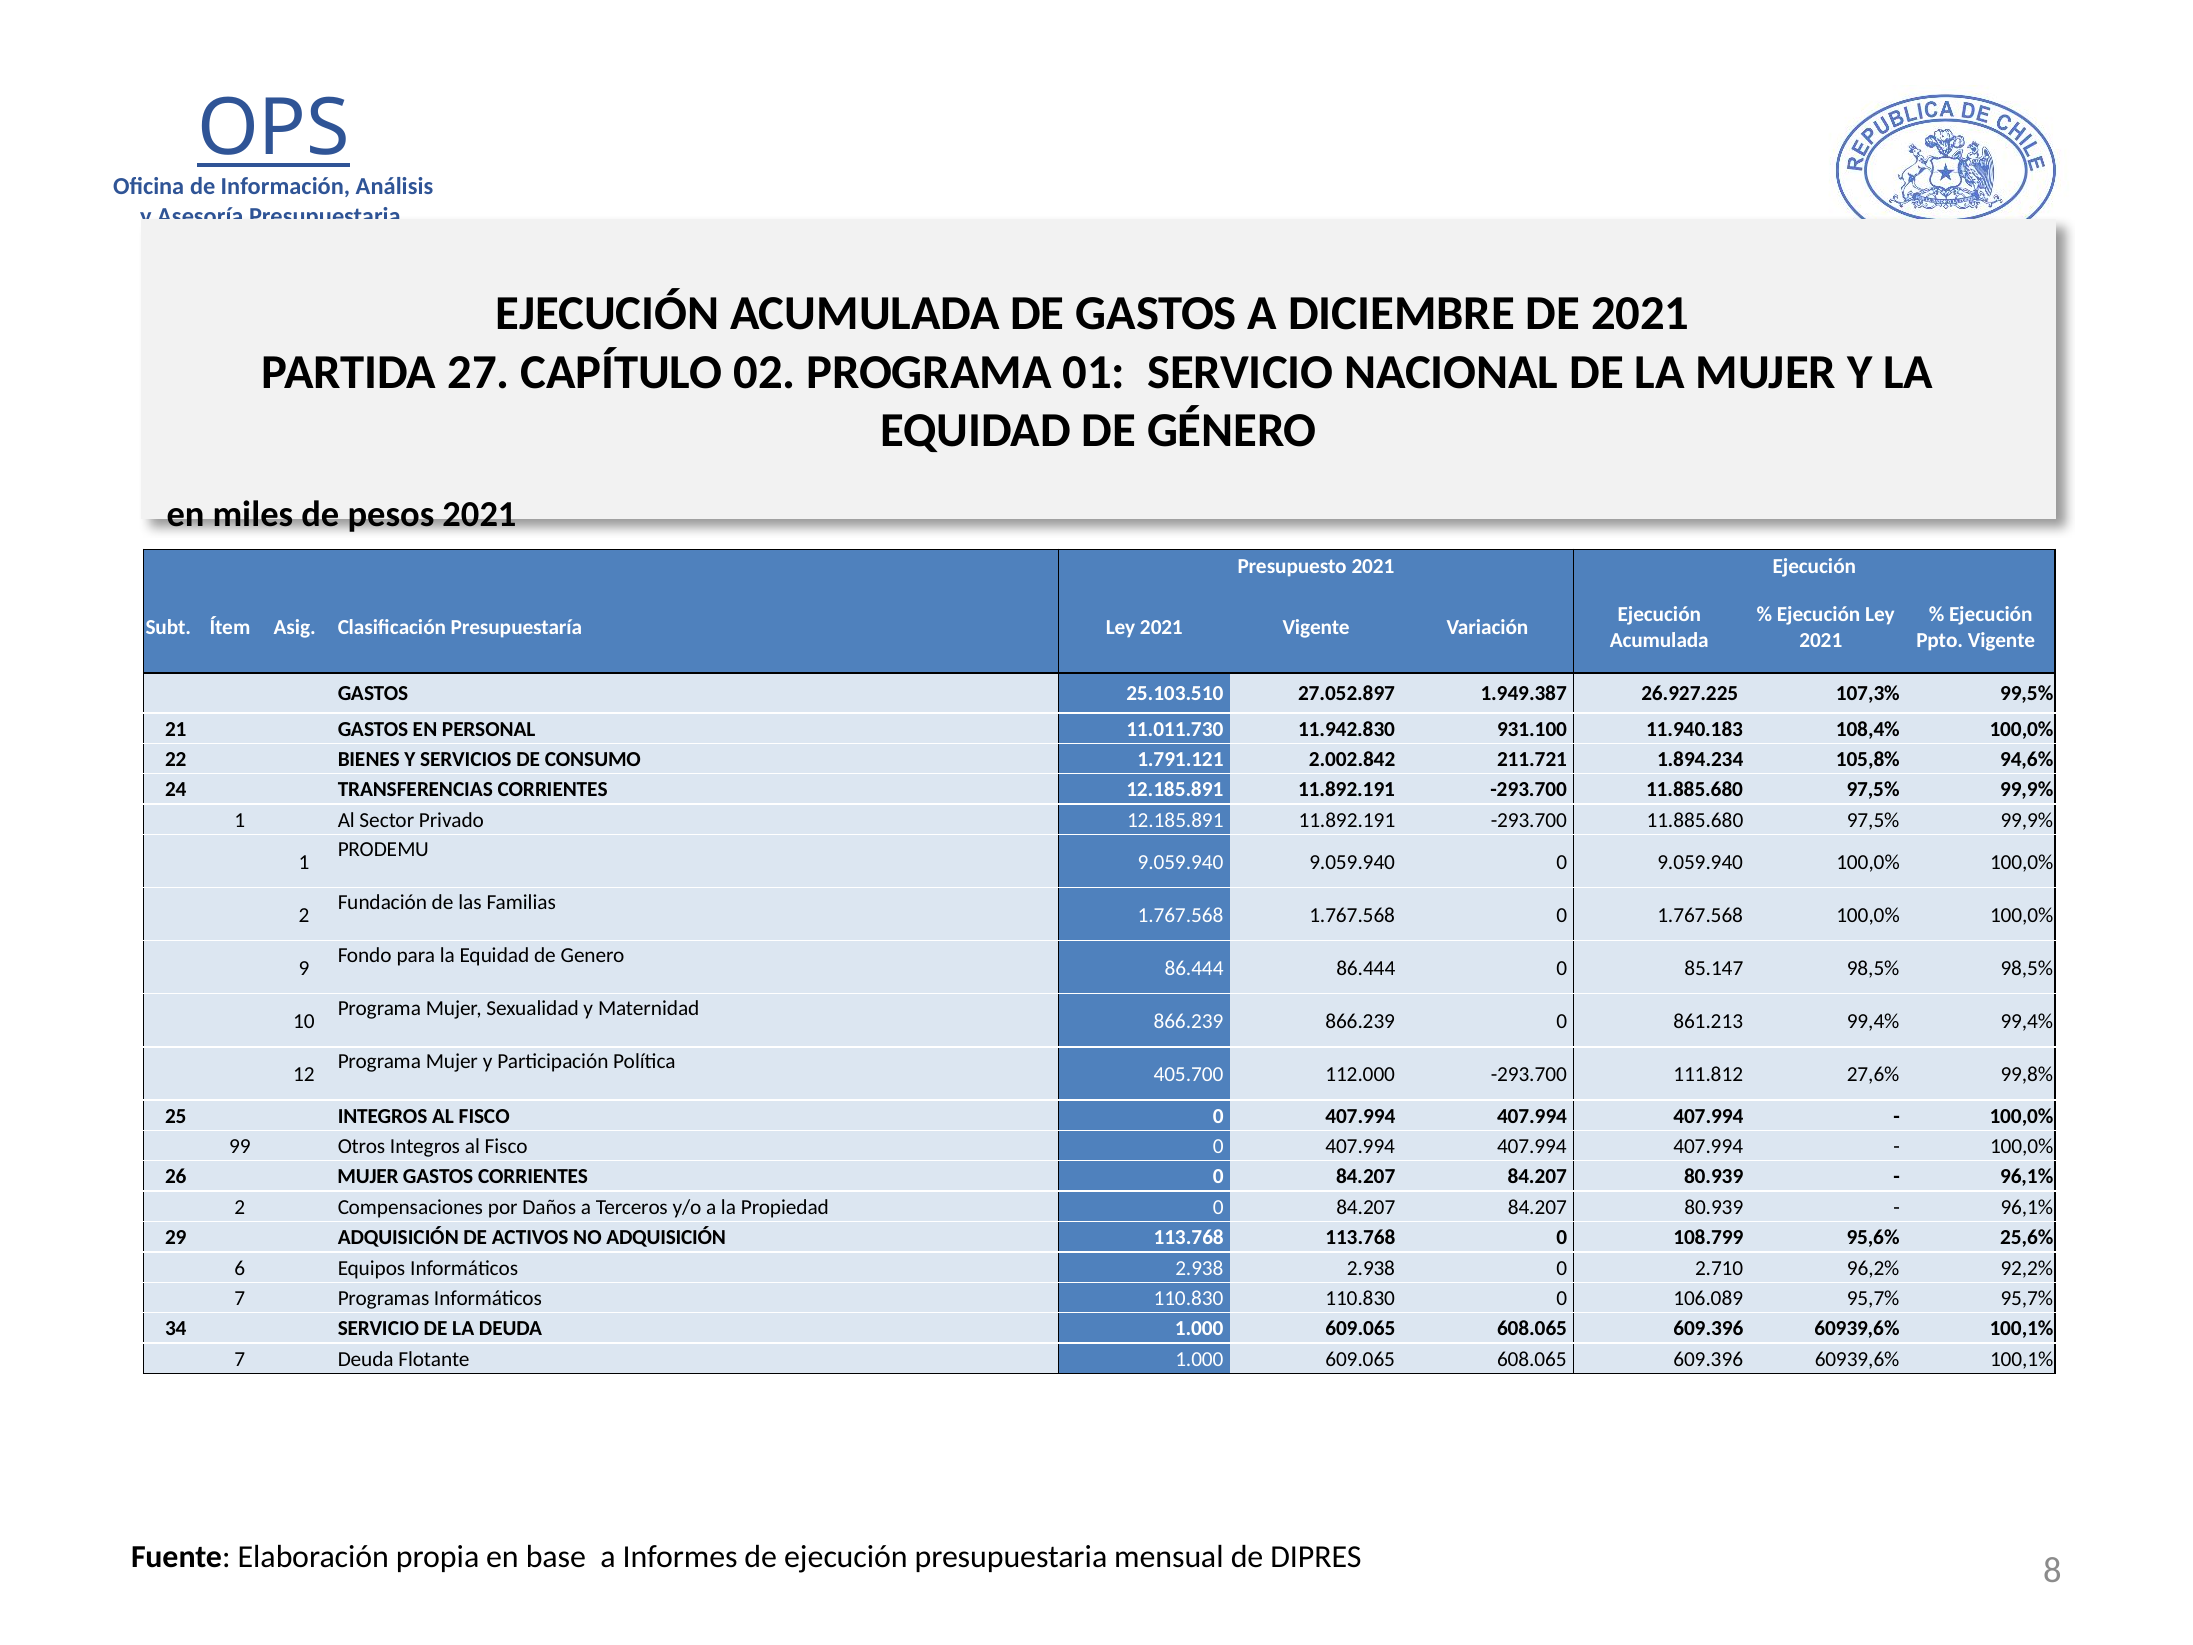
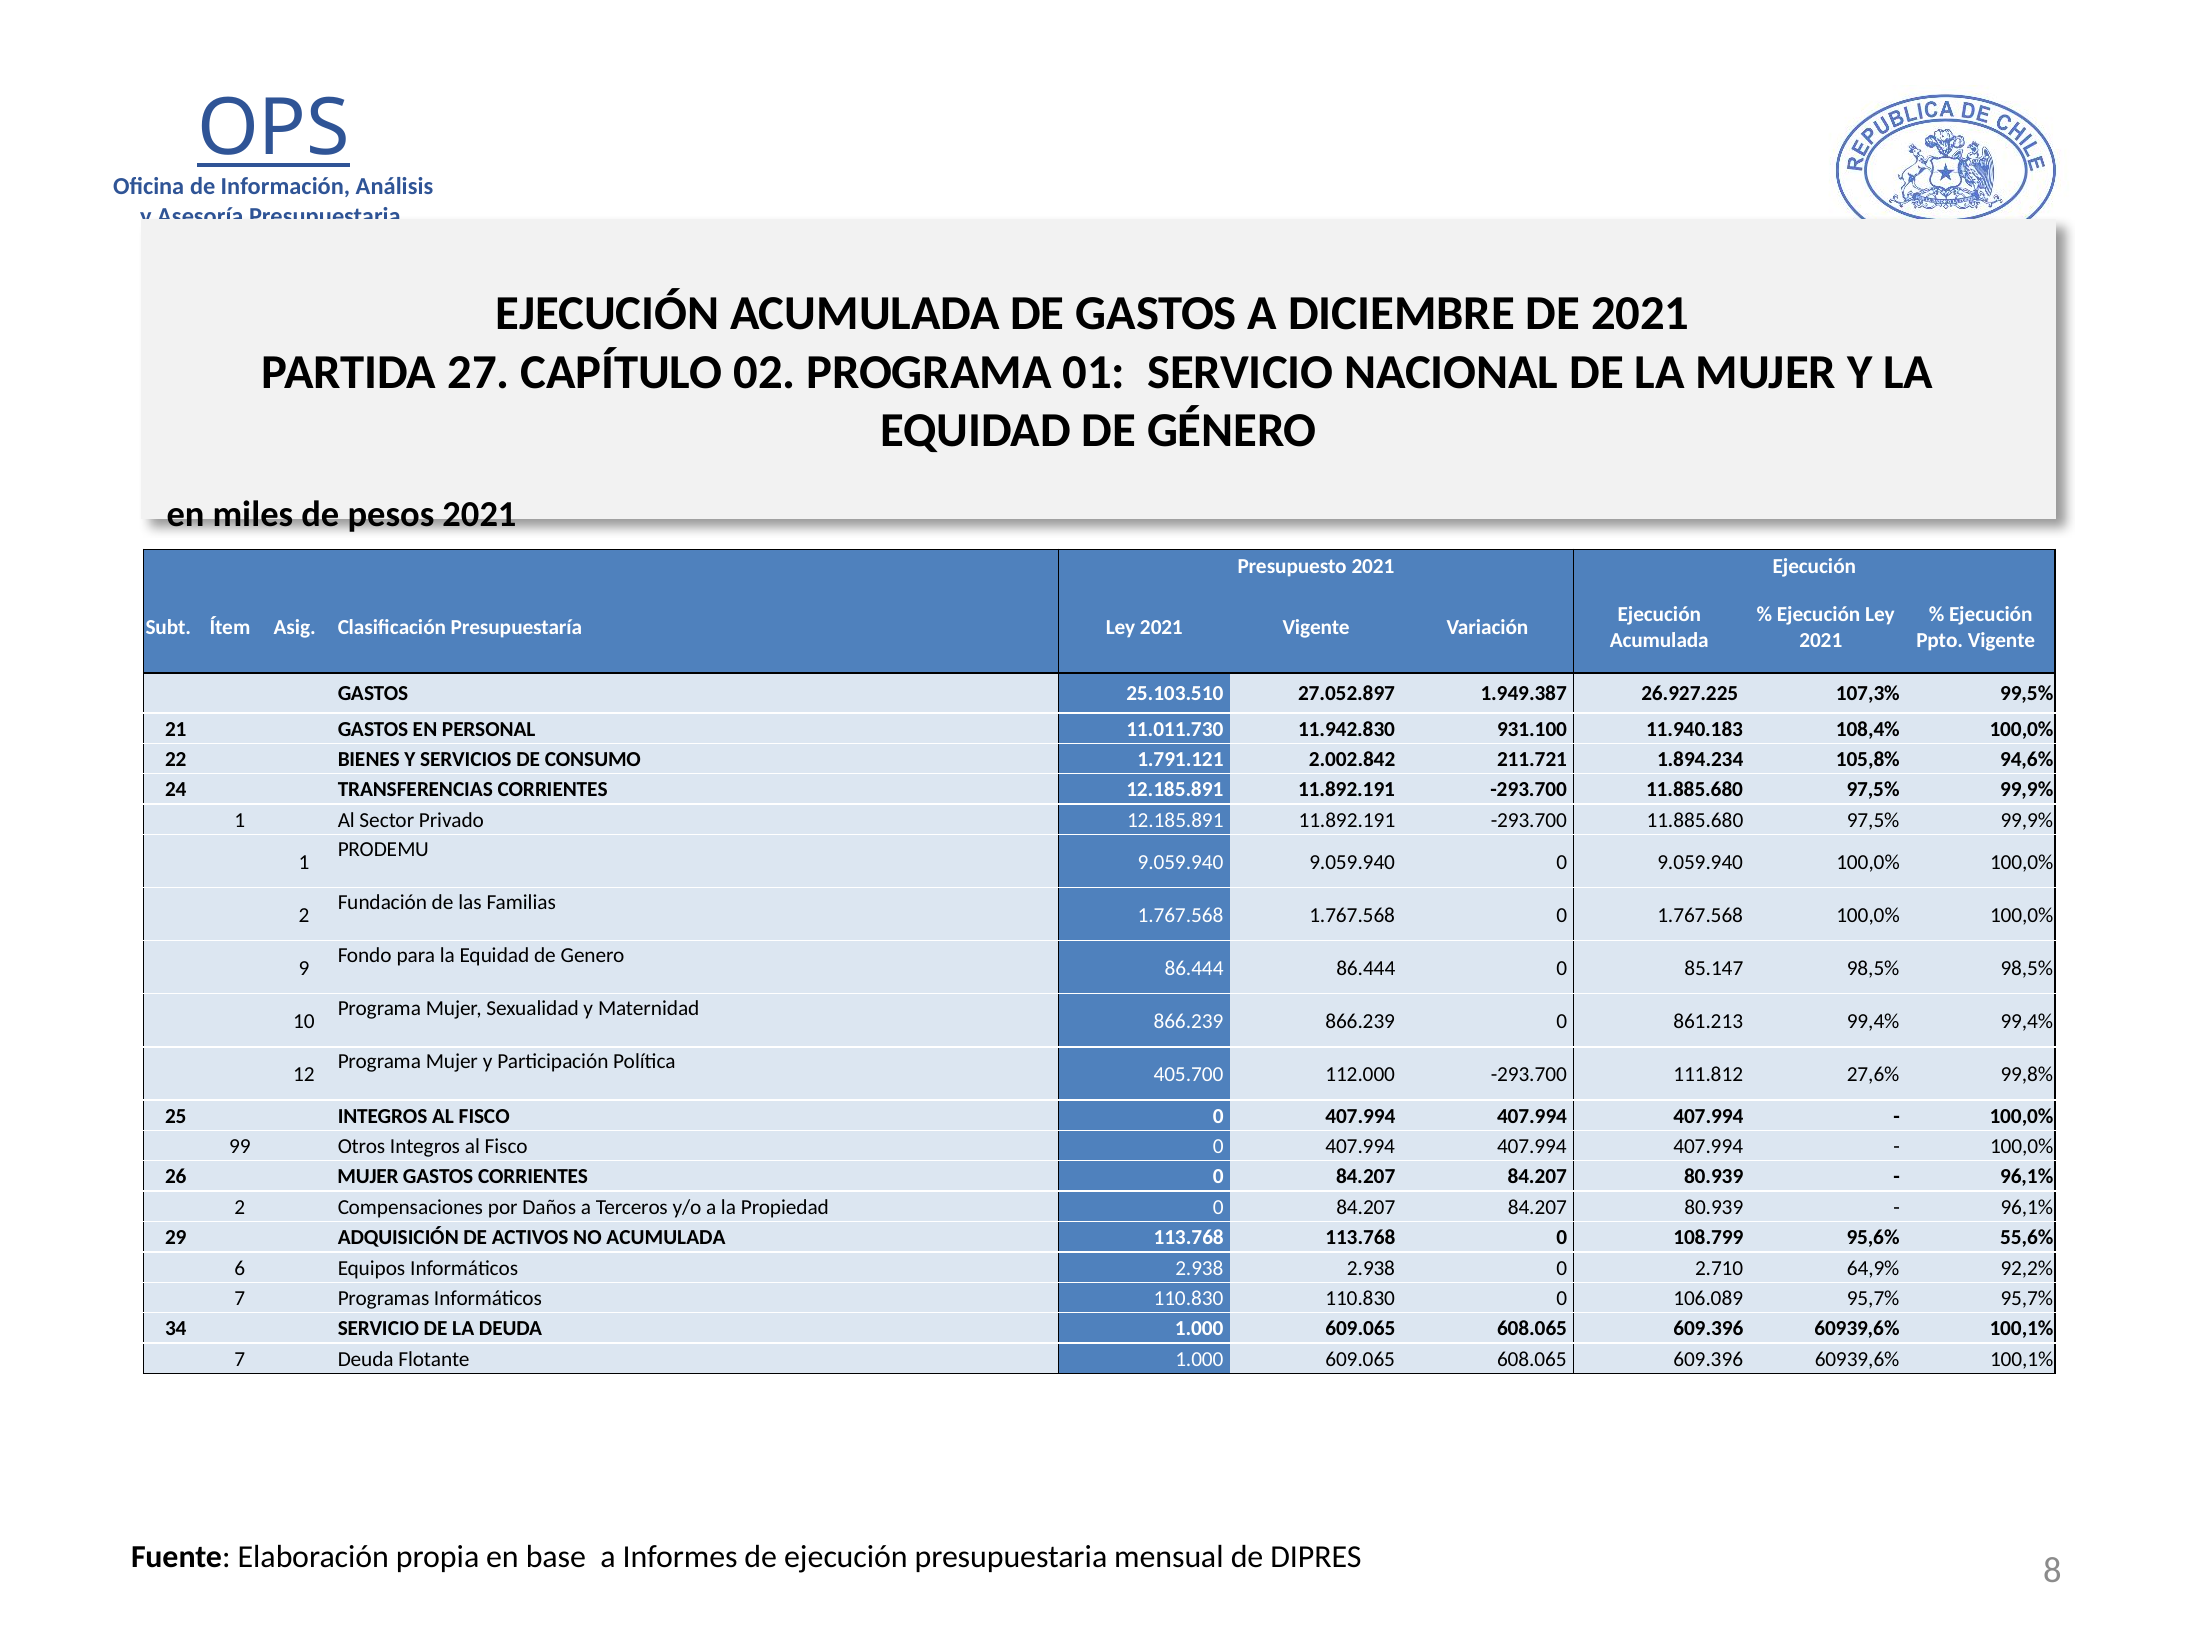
NO ADQUISICIÓN: ADQUISICIÓN -> ACUMULADA (666, 1238)
25,6%: 25,6% -> 55,6% (2027, 1238)
96,2%: 96,2% -> 64,9% (1873, 1268)
